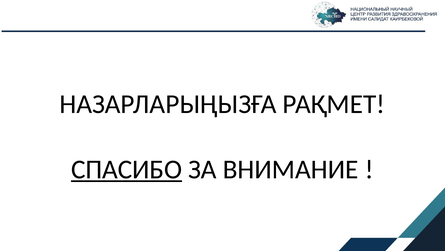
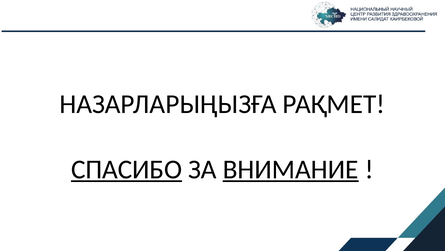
ВНИМАНИЕ underline: none -> present (291, 169)
